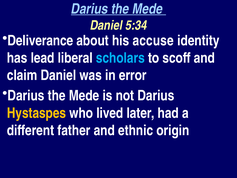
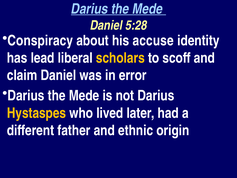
5:34: 5:34 -> 5:28 (136, 25)
Deliverance: Deliverance -> Conspiracy (40, 41)
scholars colour: light blue -> yellow (120, 58)
